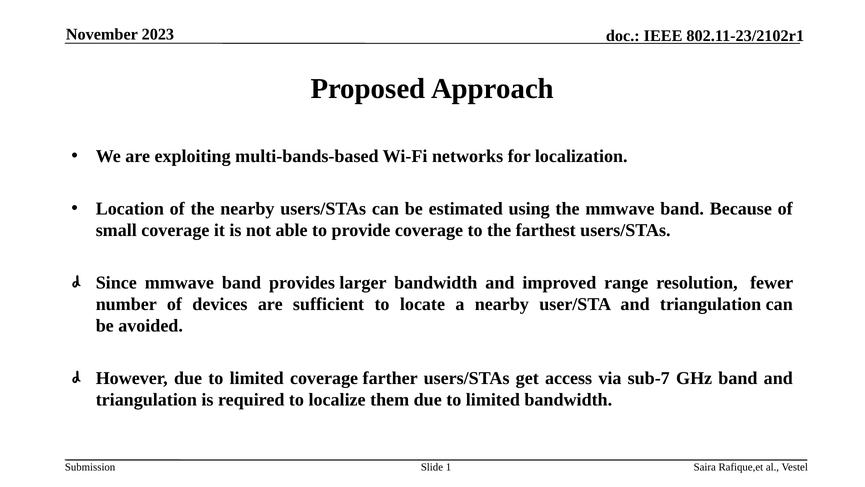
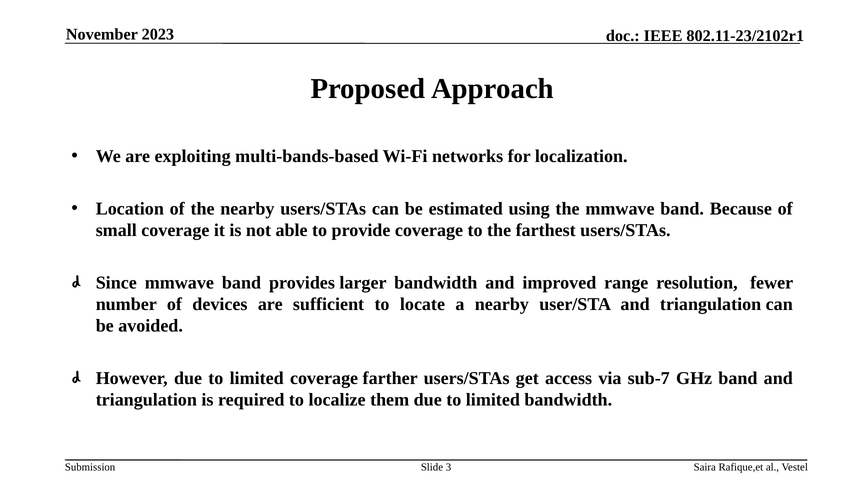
1: 1 -> 3 (448, 467)
